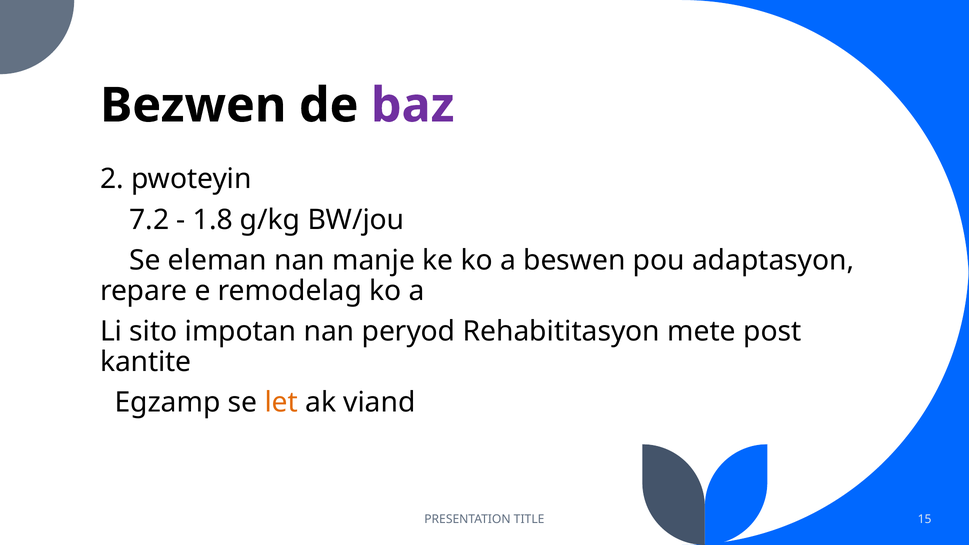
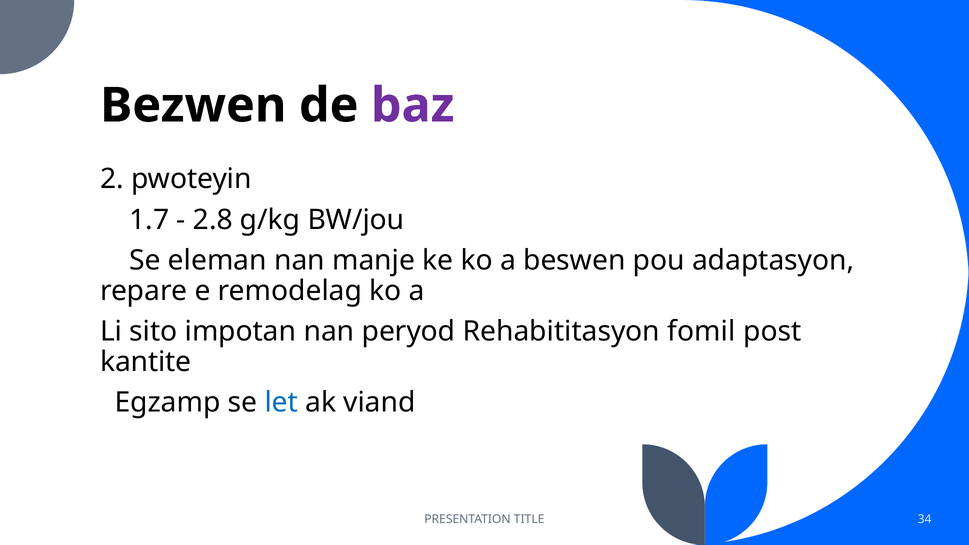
7.2: 7.2 -> 1.7 (149, 220)
1.8: 1.8 -> 2.8 (213, 220)
mete: mete -> fomil (702, 331)
let colour: orange -> blue (281, 403)
15: 15 -> 34 (925, 520)
